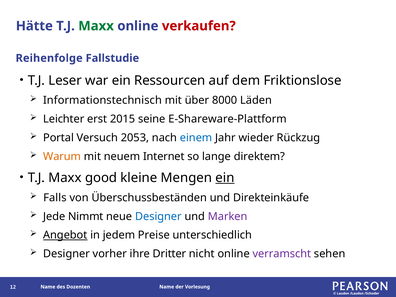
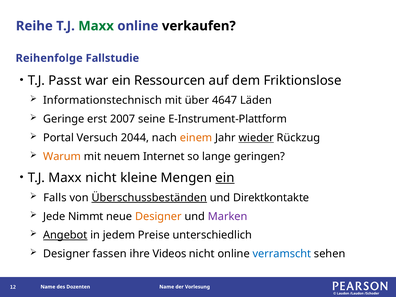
Hätte: Hätte -> Reihe (34, 26)
verkaufen colour: red -> black (199, 26)
Leser: Leser -> Passt (65, 80)
8000: 8000 -> 4647 (225, 100)
Leichter: Leichter -> Geringe (64, 119)
2015: 2015 -> 2007 (123, 119)
E-Shareware-Plattform: E-Shareware-Plattform -> E-Instrument-Plattform (228, 119)
2053: 2053 -> 2044 (135, 138)
einem colour: blue -> orange (196, 138)
wieder underline: none -> present (256, 138)
direktem: direktem -> geringen (259, 156)
Maxx good: good -> nicht (101, 178)
Überschussbeständen underline: none -> present (149, 198)
Direkteinkäufe: Direkteinkäufe -> Direktkontakte (271, 198)
Designer colour: blue -> orange (158, 216)
vorher: vorher -> fassen (110, 254)
Dritter: Dritter -> Videos (169, 254)
verramscht colour: purple -> blue (282, 254)
